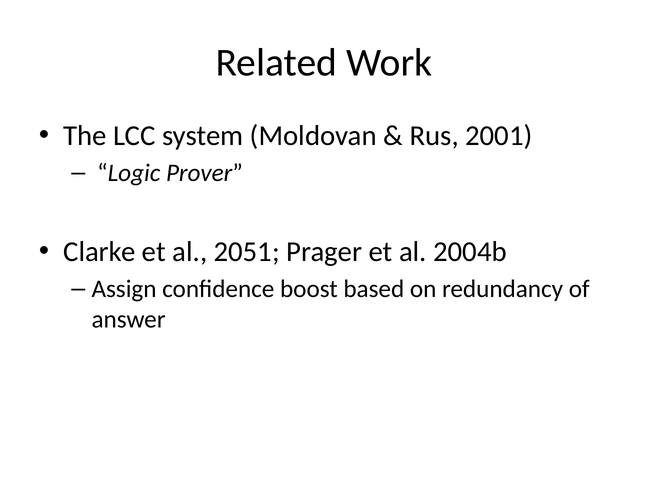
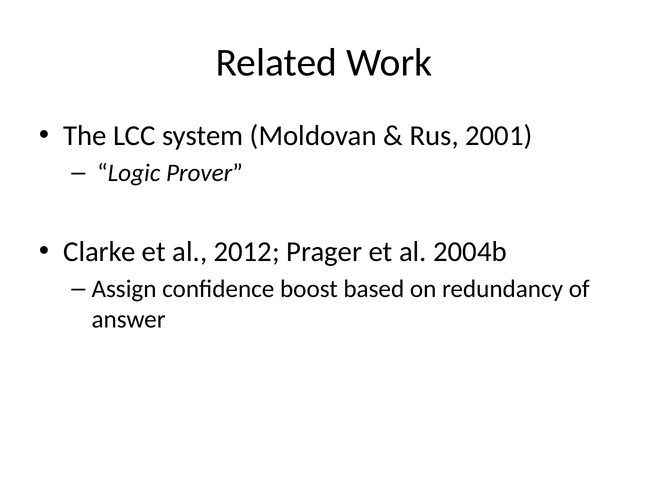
2051: 2051 -> 2012 (247, 252)
